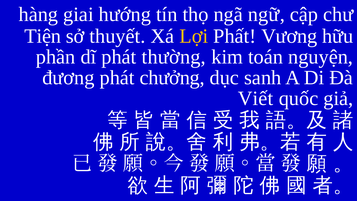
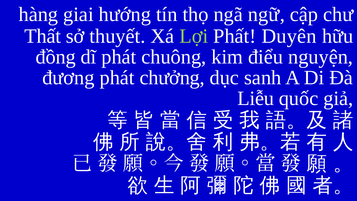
Tiện: Tiện -> Thất (43, 36)
Lợi colour: yellow -> light green (194, 36)
Vương: Vương -> Duyên (289, 36)
phần: phần -> đồng (56, 57)
thường: thường -> chuông (174, 57)
toán: toán -> điểu (266, 57)
Viết: Viết -> Liễu (256, 98)
